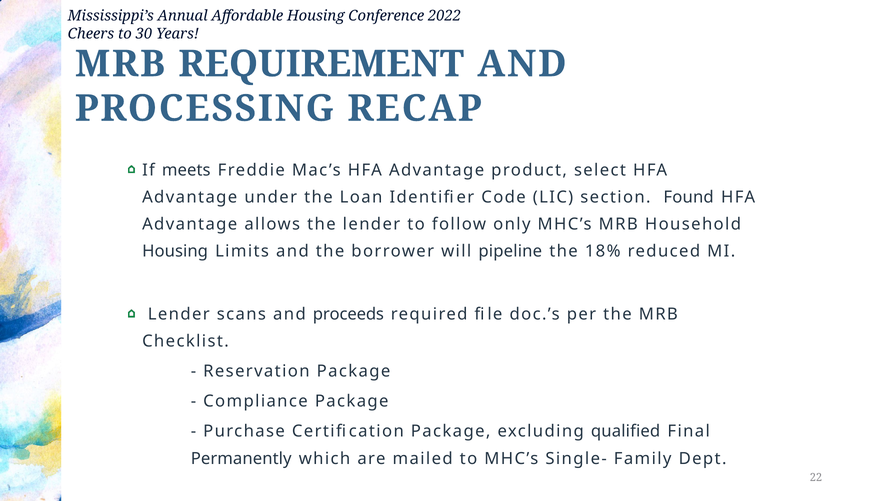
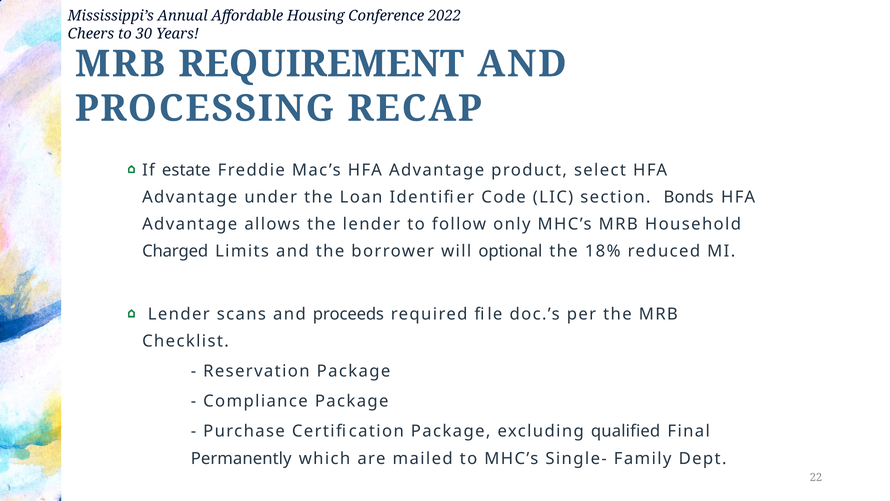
meets: meets -> estate (186, 170)
Found: Found -> Bonds (689, 197)
Housing: Housing -> Charged (175, 251)
pipeline: pipeline -> optional (510, 251)
